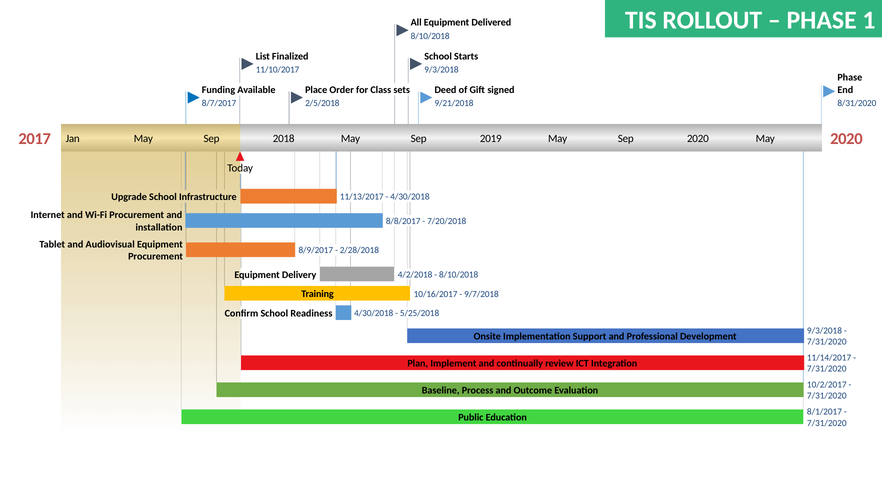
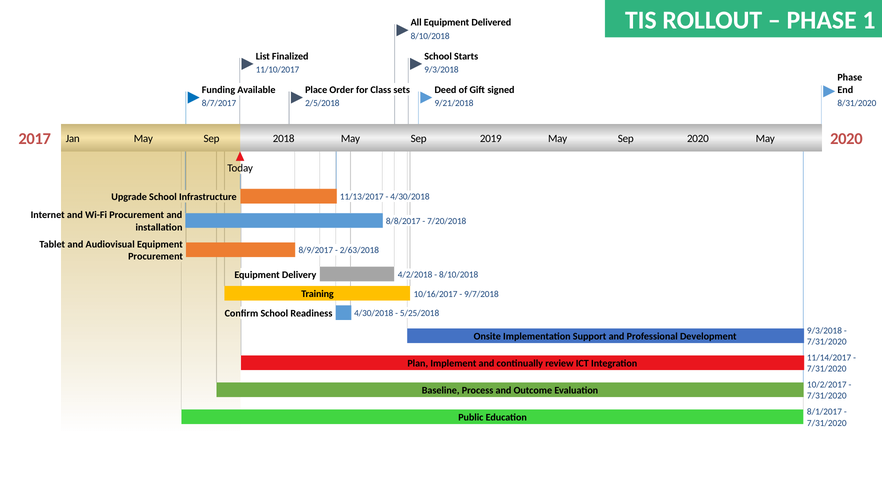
2/28/2018: 2/28/2018 -> 2/63/2018 (359, 250)
